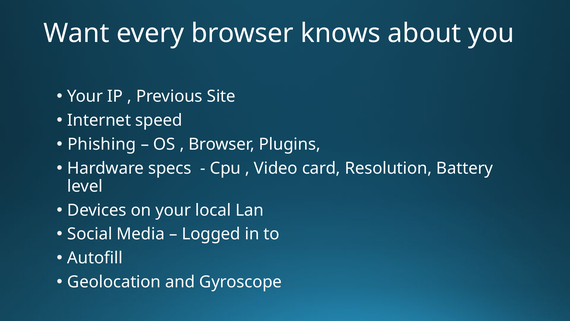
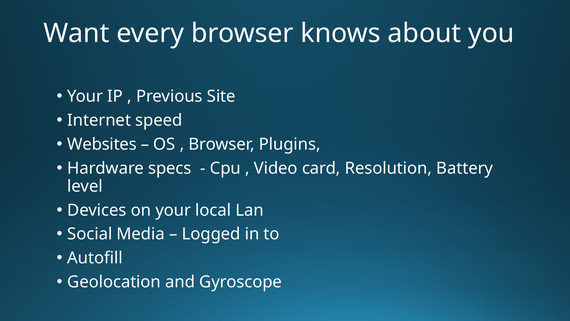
Phishing: Phishing -> Websites (102, 144)
